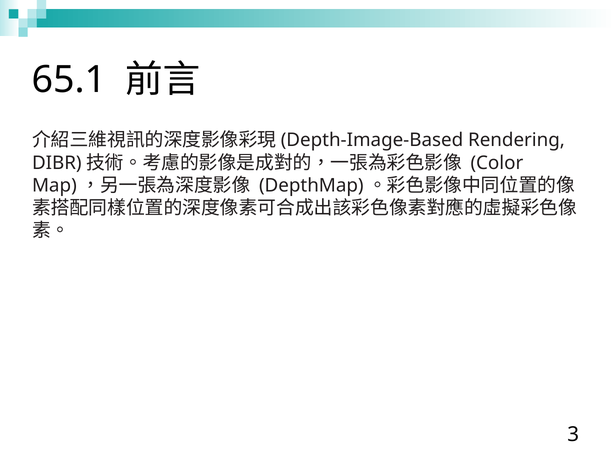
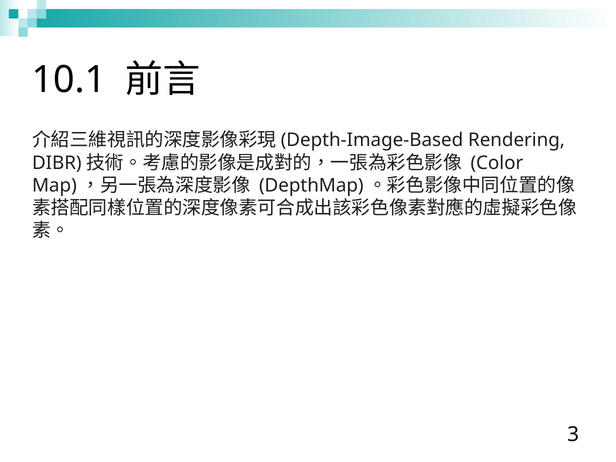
65.1: 65.1 -> 10.1 (69, 80)
